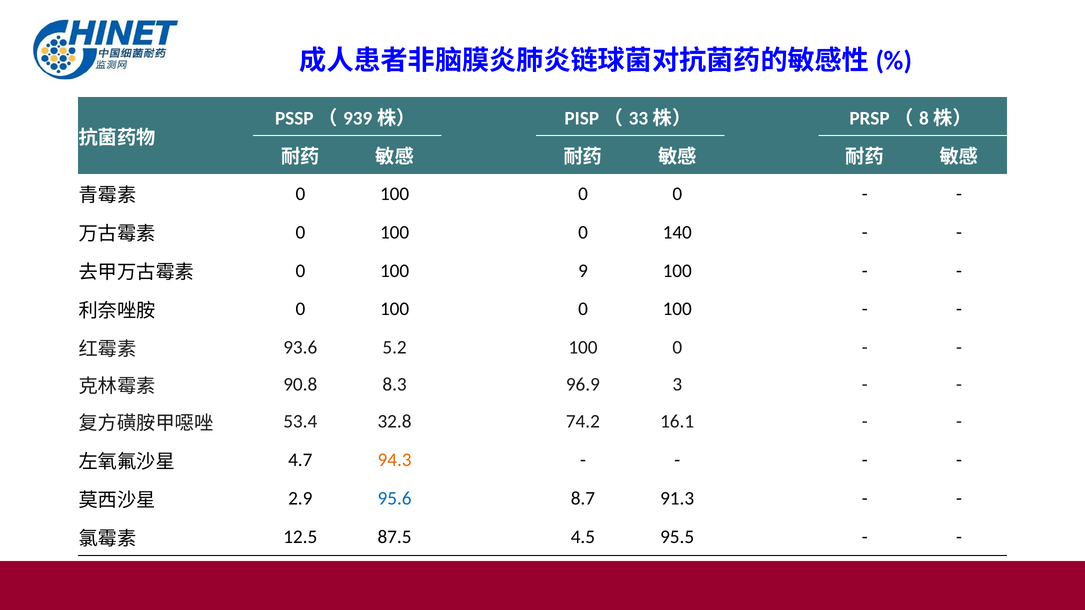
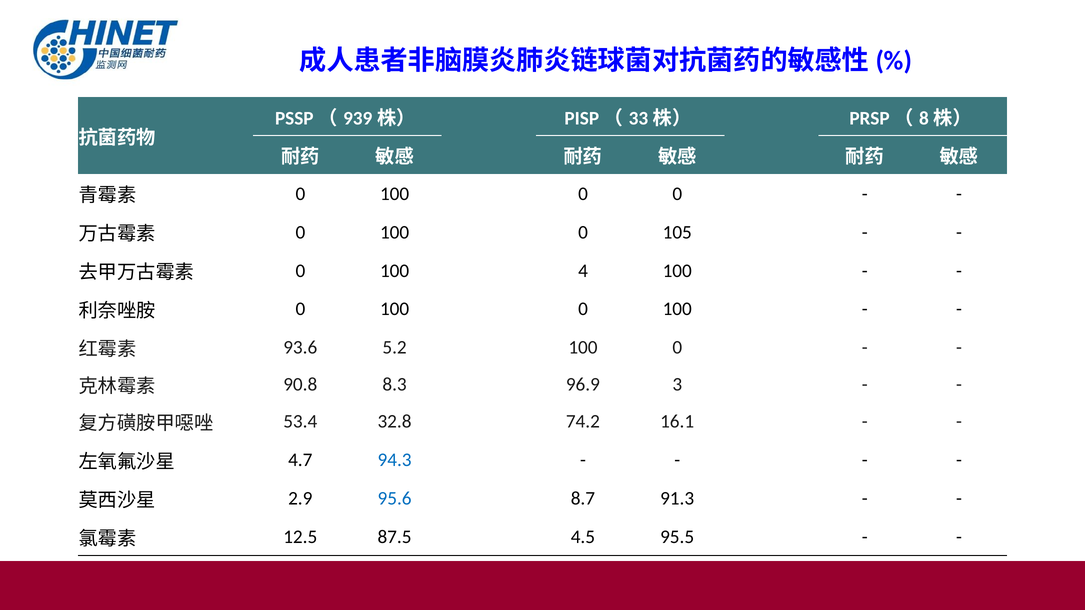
140: 140 -> 105 (677, 232)
9: 9 -> 4 (583, 271)
94.3 colour: orange -> blue (395, 460)
